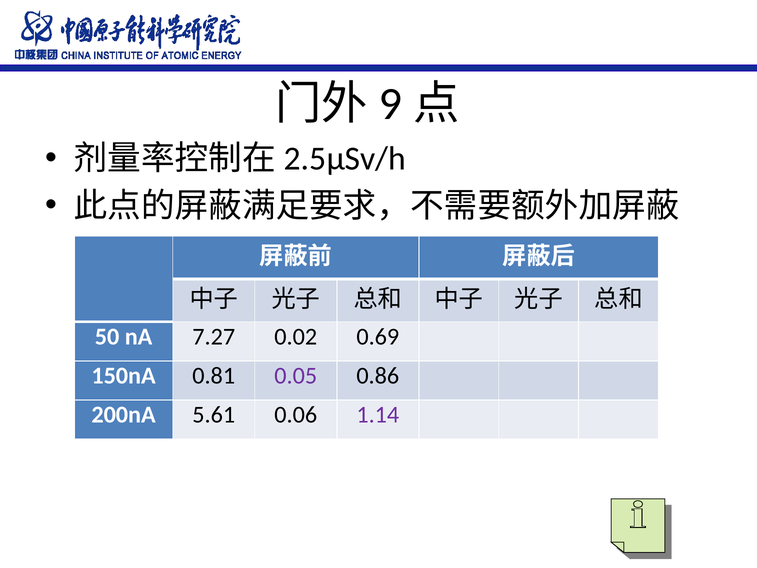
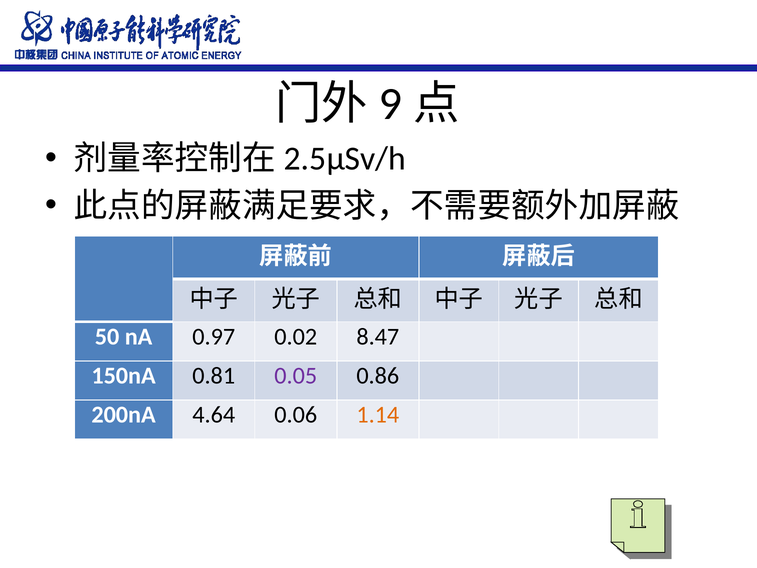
7.27: 7.27 -> 0.97 (214, 337)
0.69: 0.69 -> 8.47 (378, 337)
5.61: 5.61 -> 4.64 (214, 415)
1.14 colour: purple -> orange (378, 415)
